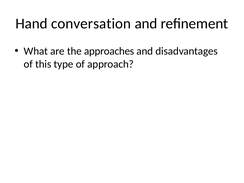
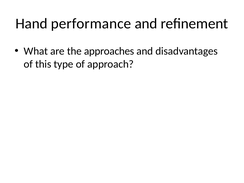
conversation: conversation -> performance (91, 24)
